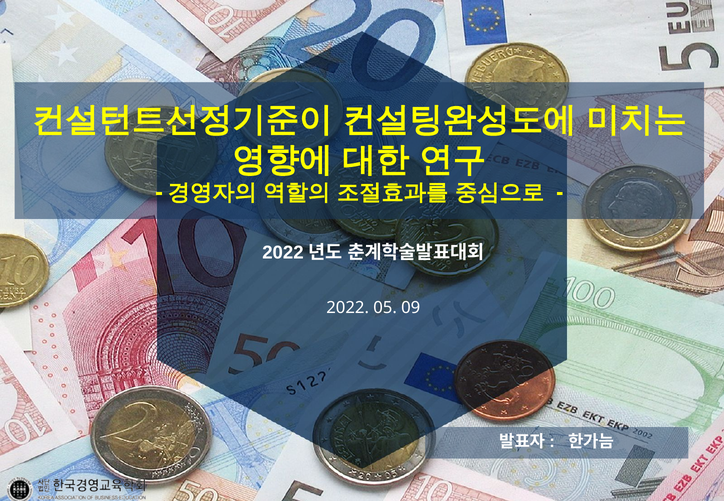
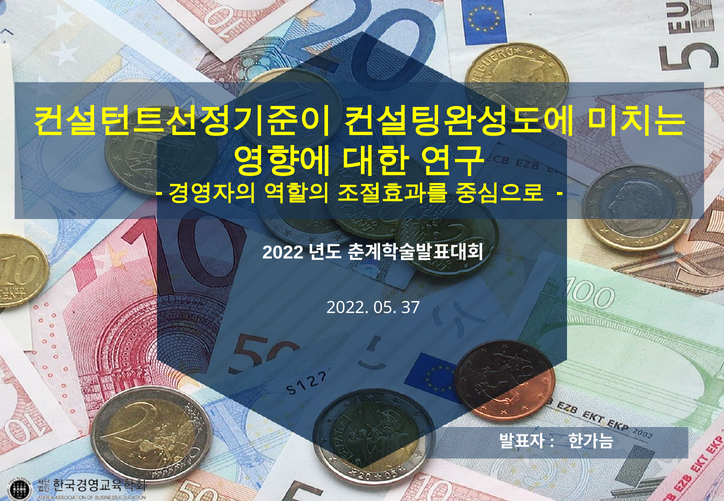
09: 09 -> 37 (411, 308)
